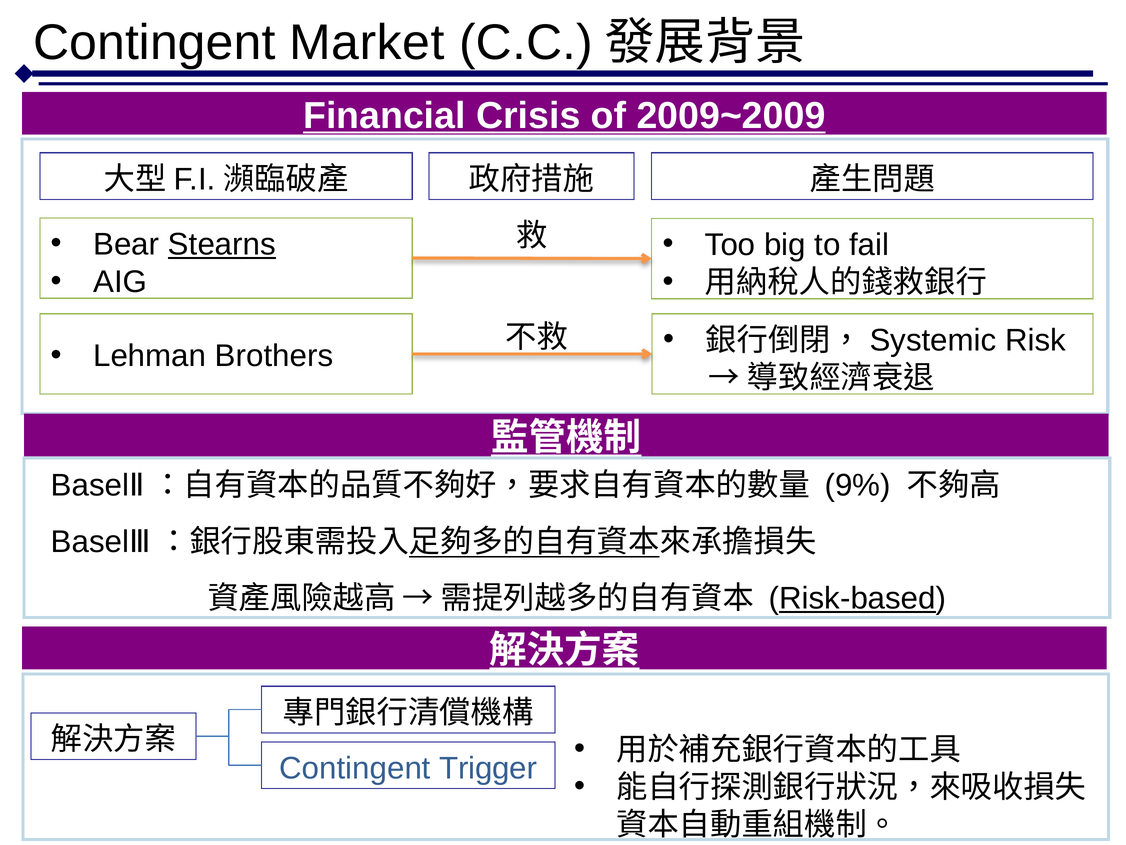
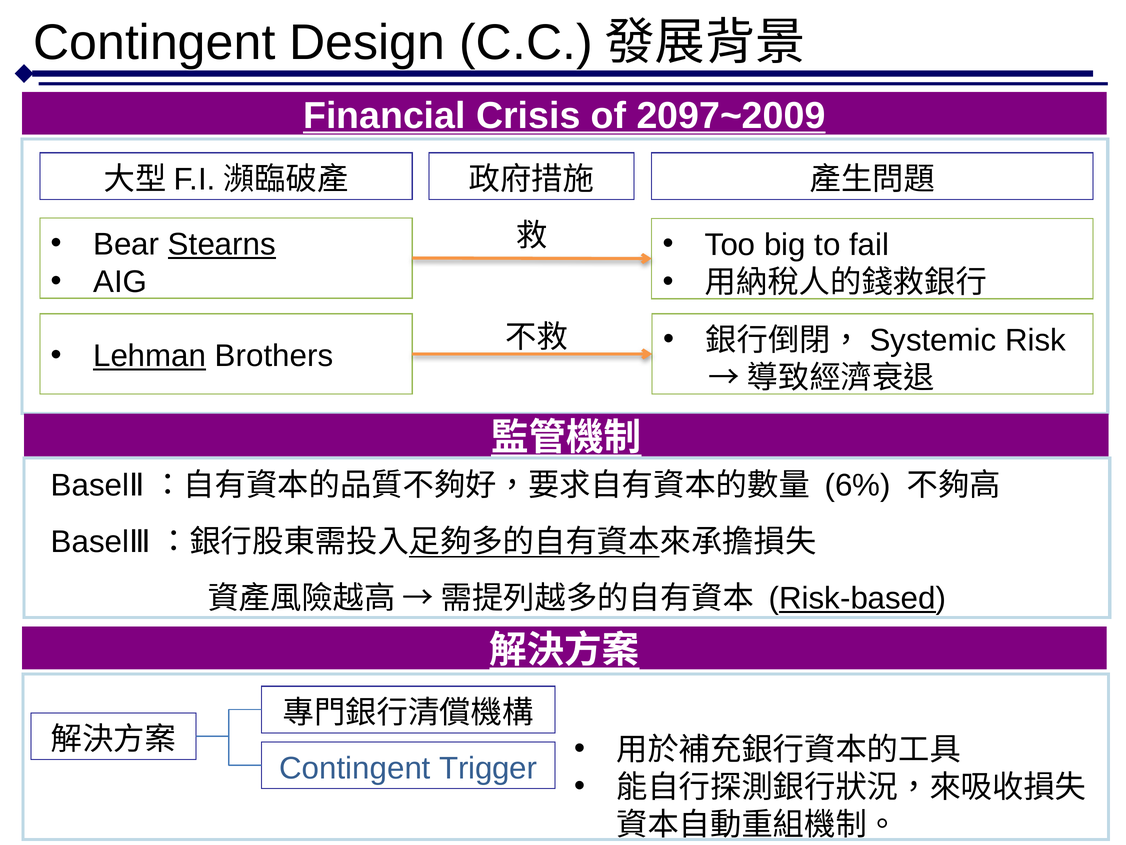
Market: Market -> Design (367, 43)
2009~2009: 2009~2009 -> 2097~2009 (731, 116)
Lehman underline: none -> present (150, 356)
9%: 9% -> 6% (858, 485)
